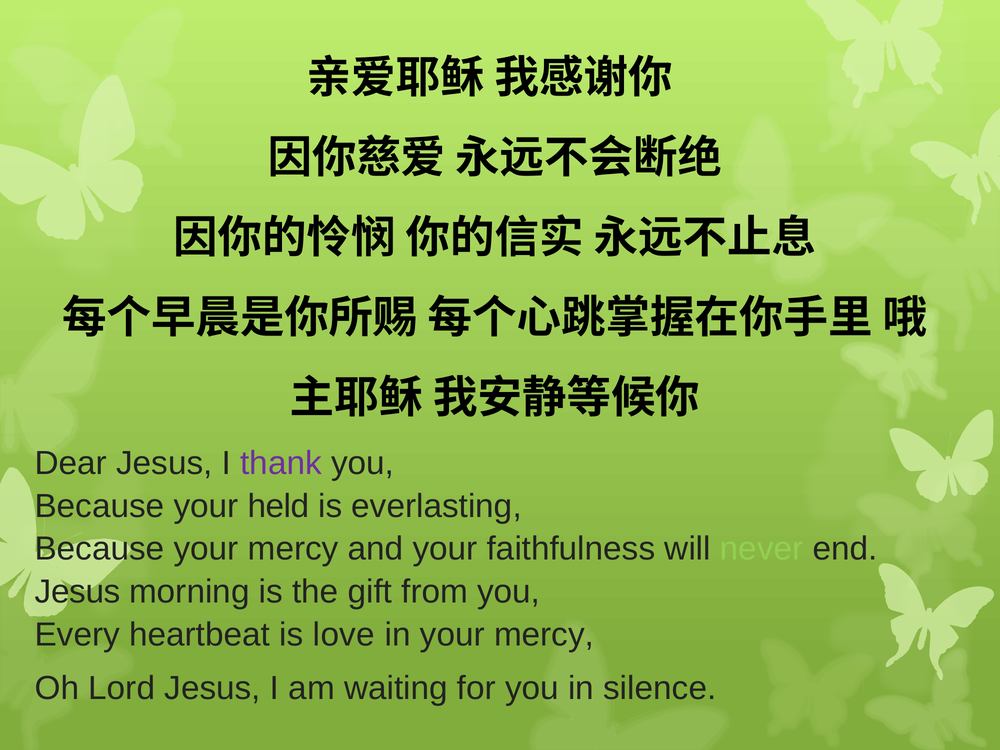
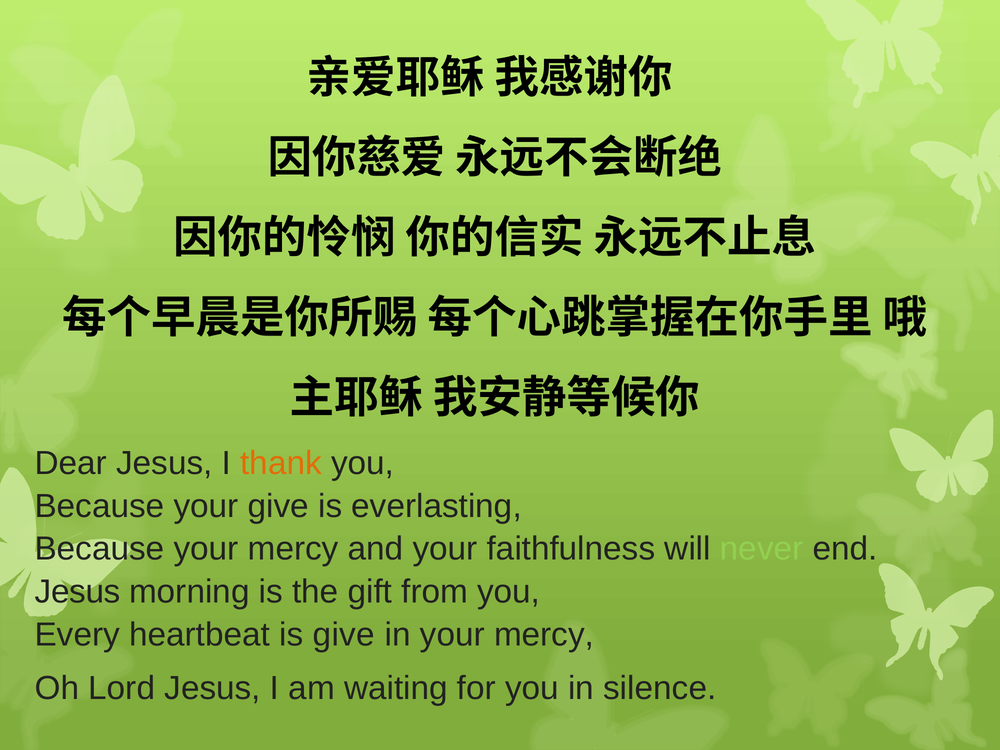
thank colour: purple -> orange (281, 463)
your held: held -> give (278, 506)
is love: love -> give (344, 635)
